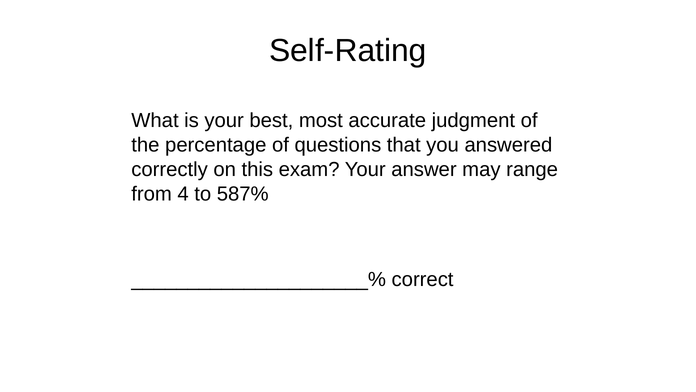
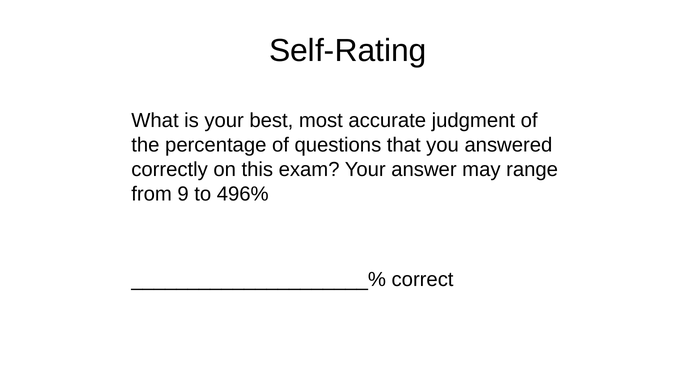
4: 4 -> 9 (183, 194)
587%: 587% -> 496% (243, 194)
